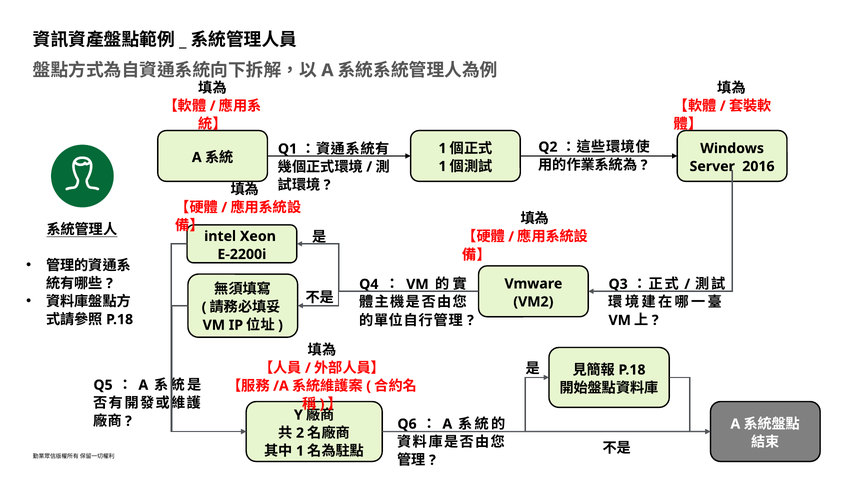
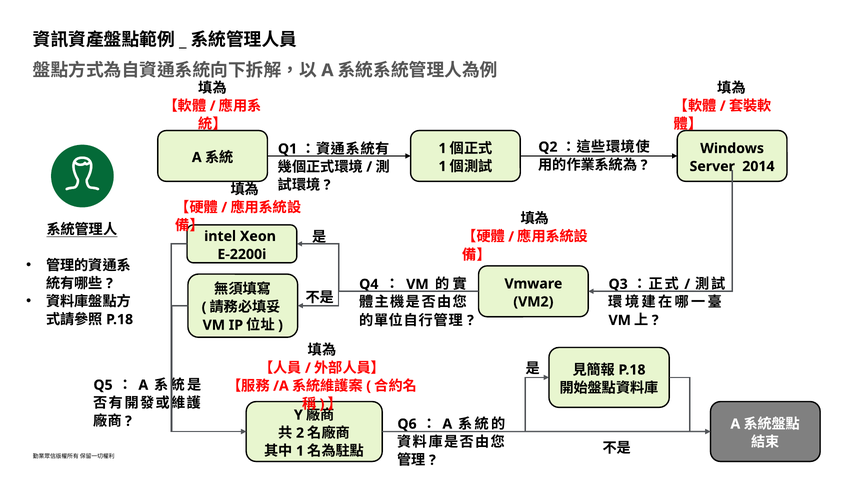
2016: 2016 -> 2014 (758, 166)
